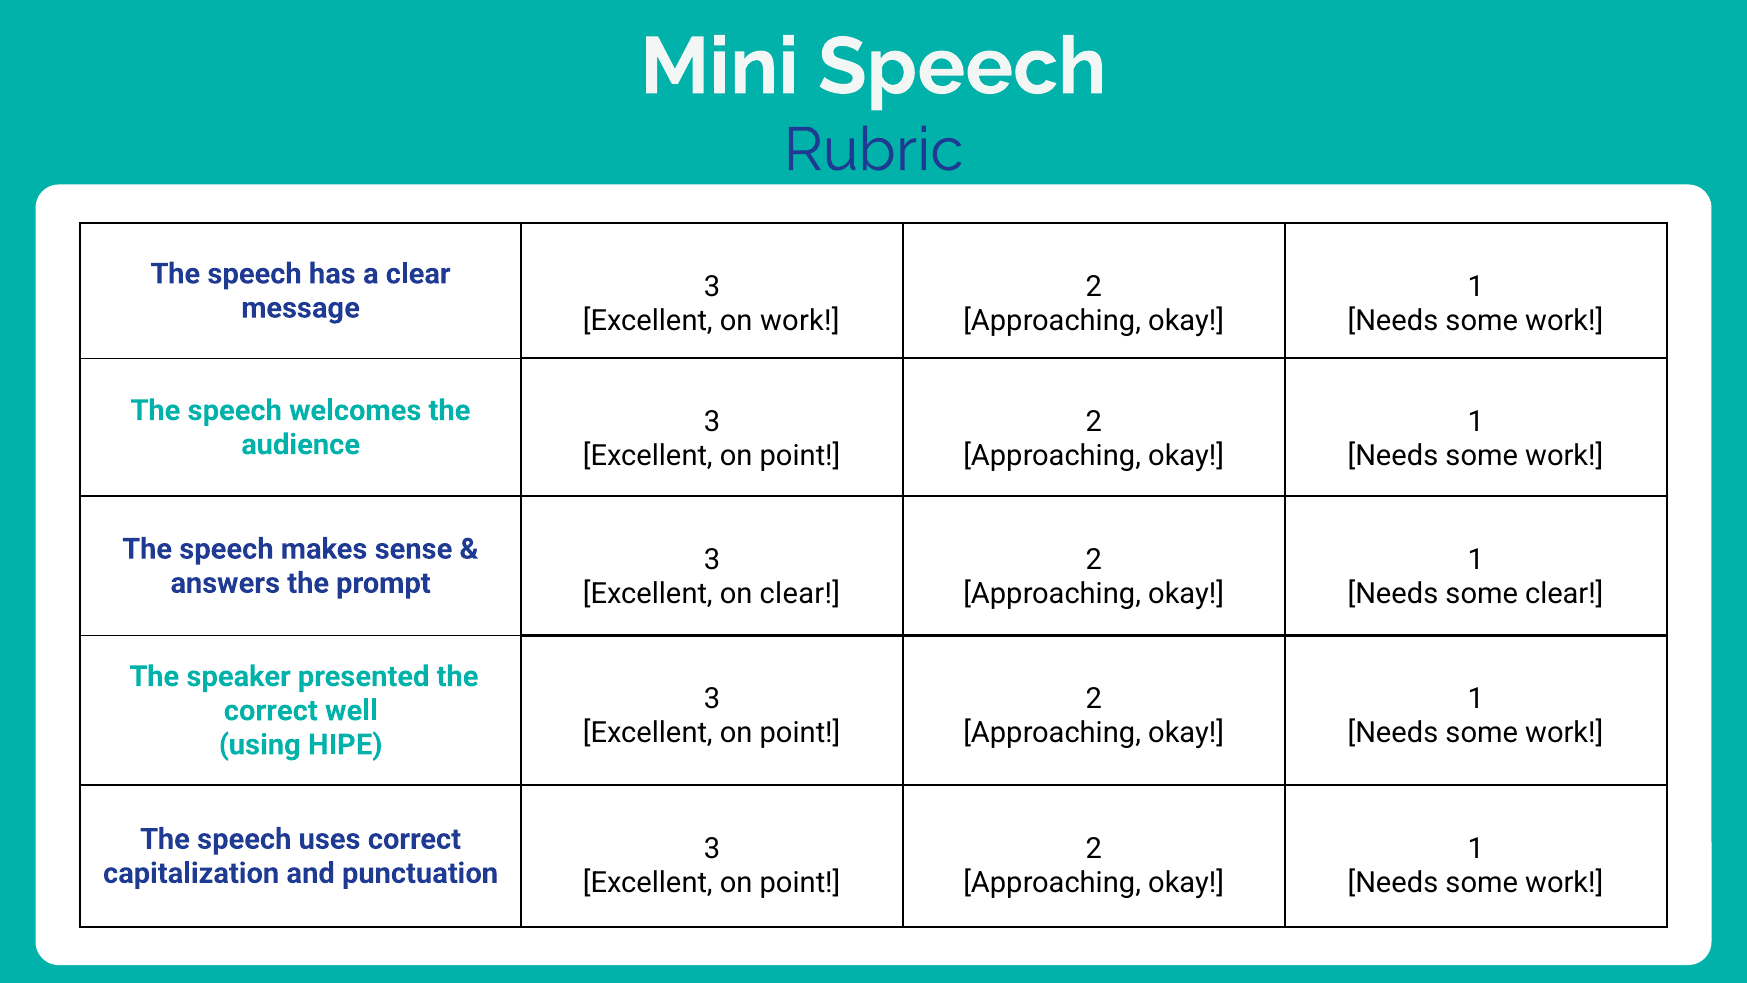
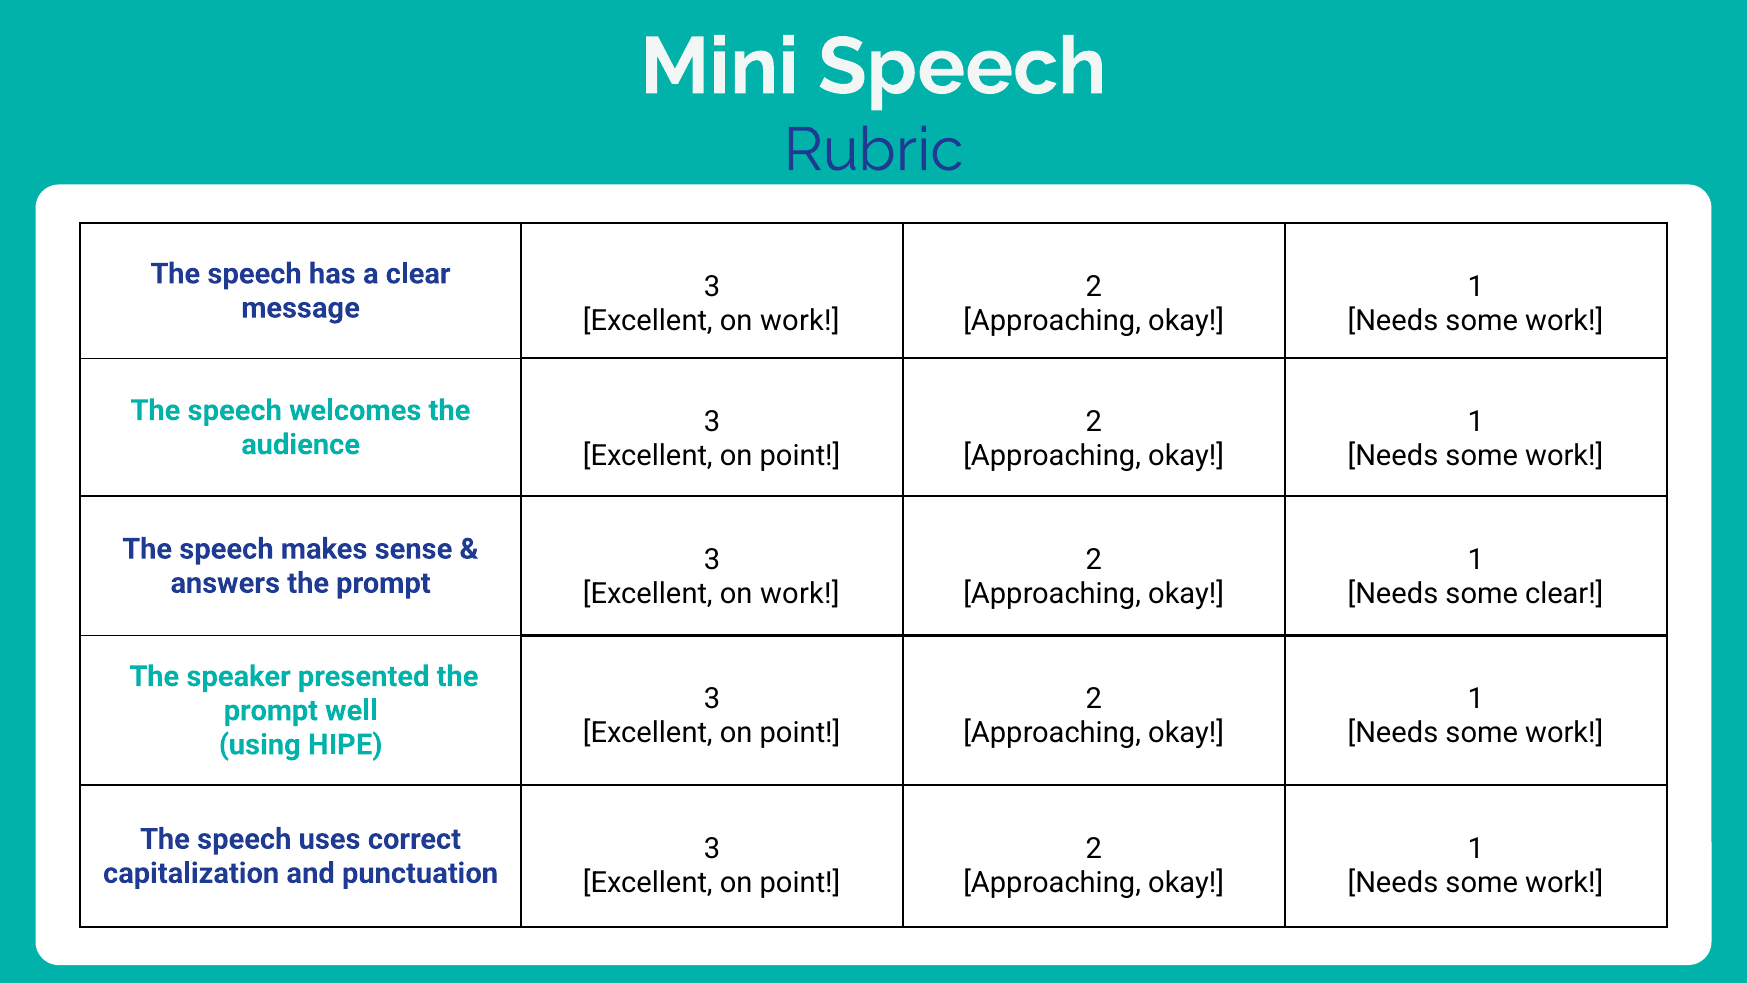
clear: clear -> work (800, 594)
correct: correct -> prompt (271, 710)
